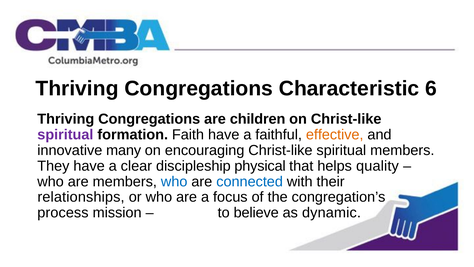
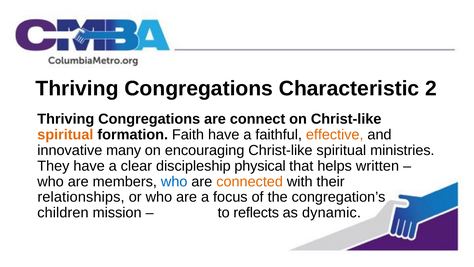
6: 6 -> 2 (431, 88)
children: children -> connect (258, 119)
spiritual colour: purple -> orange (65, 134)
spiritual members: members -> ministries (402, 150)
quality: quality -> written (377, 166)
connected colour: blue -> orange (250, 181)
process: process -> children (63, 213)
believe: believe -> reflects (256, 213)
